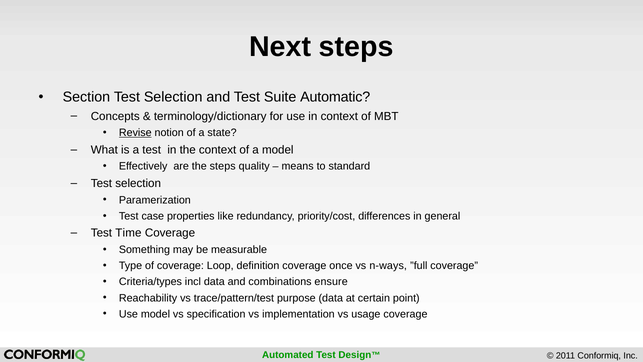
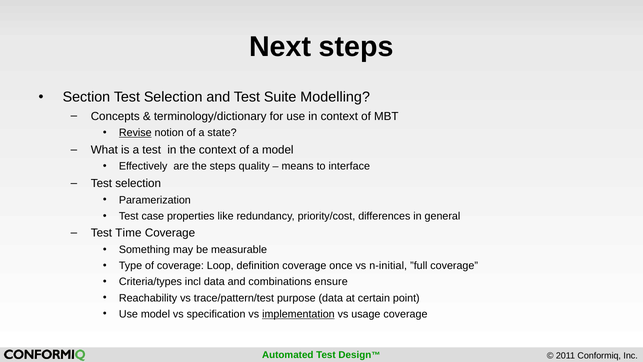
Automatic: Automatic -> Modelling (335, 97)
standard: standard -> interface (349, 166)
n-ways: n-ways -> n-initial (388, 266)
implementation underline: none -> present (298, 314)
